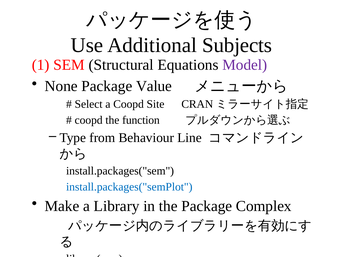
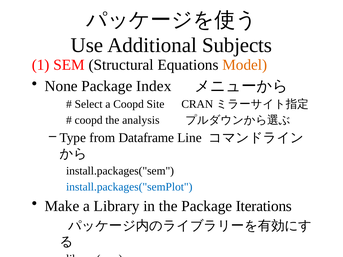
Model colour: purple -> orange (245, 65)
Value: Value -> Index (154, 86)
function: function -> analysis (141, 120)
Behaviour: Behaviour -> Dataframe (146, 138)
Complex: Complex -> Iterations (264, 206)
